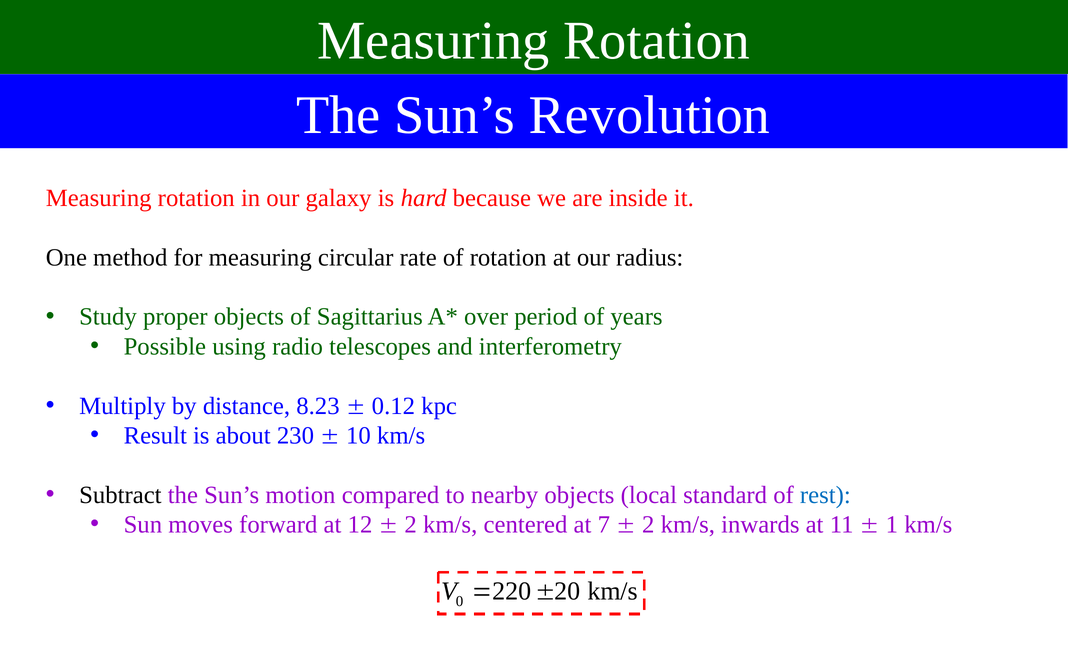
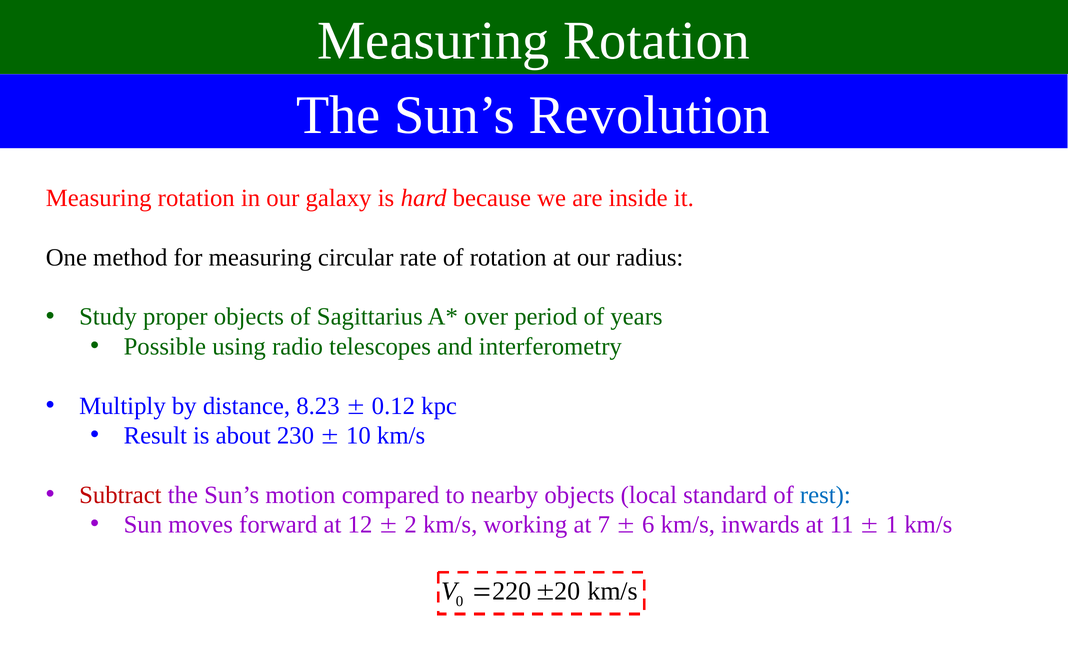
Subtract colour: black -> red (120, 495)
centered: centered -> working (525, 524)
2: 2 -> 6 (648, 524)
